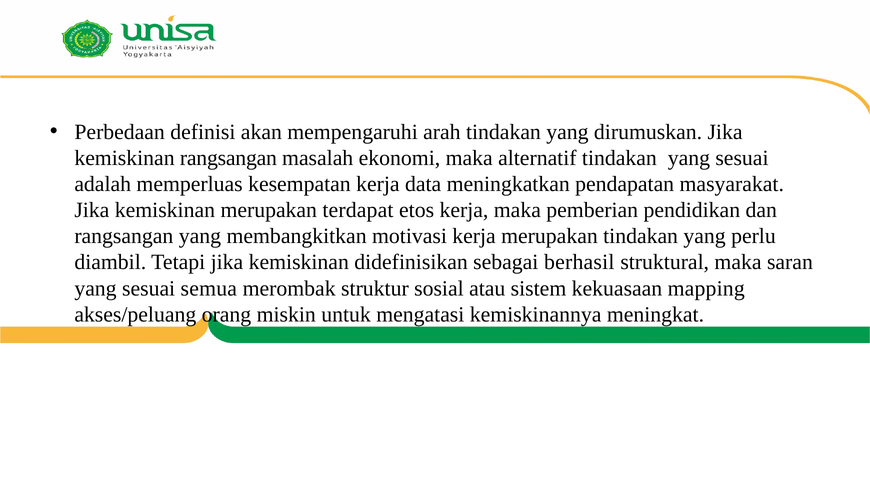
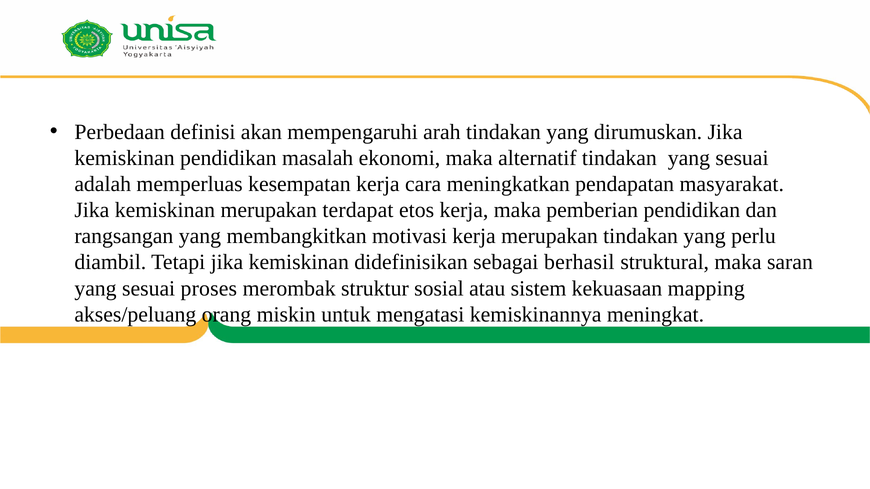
kemiskinan rangsangan: rangsangan -> pendidikan (228, 158)
data: data -> cara (423, 184)
semua: semua -> proses (209, 289)
